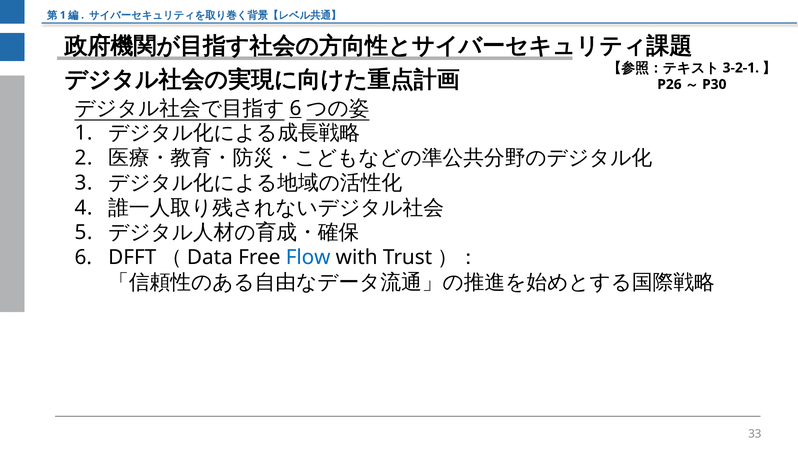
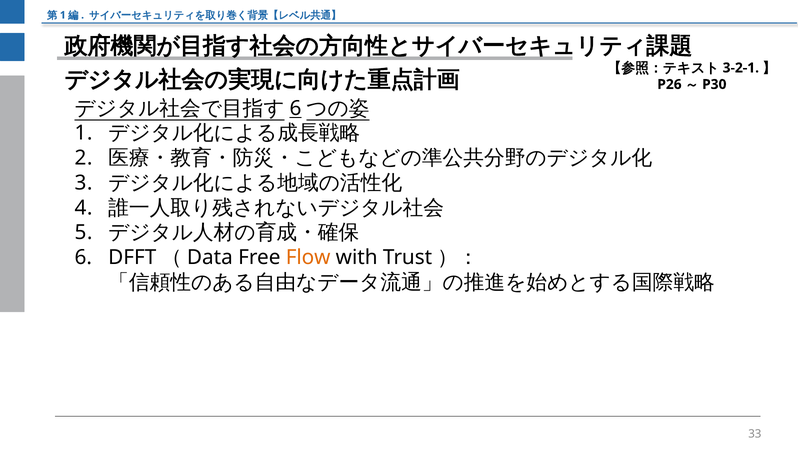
Flow colour: blue -> orange (308, 257)
